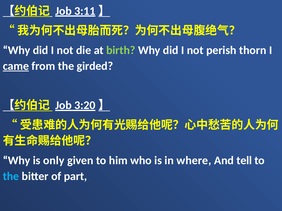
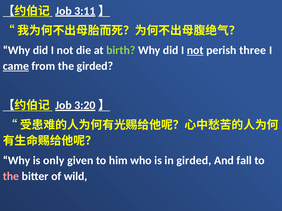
not underline: none -> present (195, 50)
thorn: thorn -> three (253, 50)
in where: where -> girded (194, 161)
tell: tell -> fall (244, 161)
the colour: light blue -> pink (11, 177)
part: part -> wild (76, 177)
